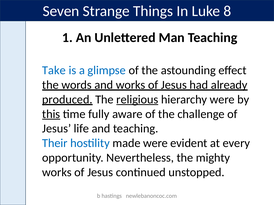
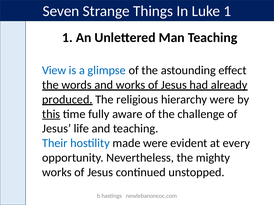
Luke 8: 8 -> 1 (227, 11)
Take: Take -> View (54, 70)
religious underline: present -> none (137, 100)
